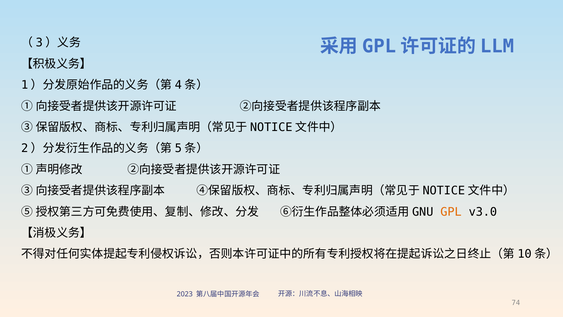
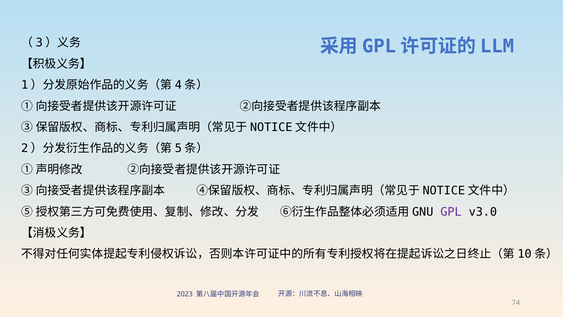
GPL colour: orange -> purple (451, 212)
